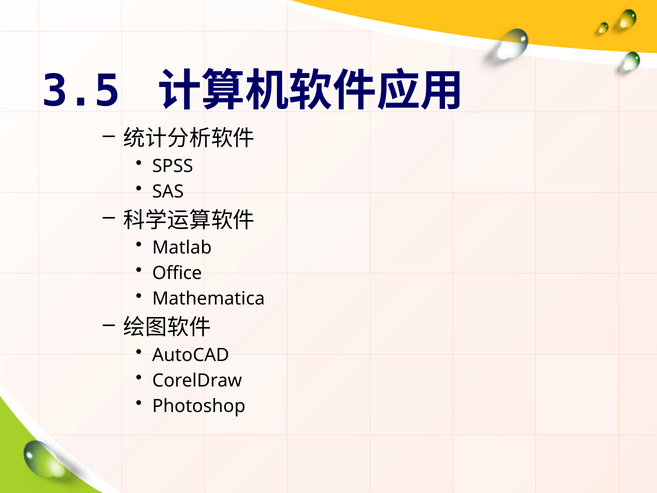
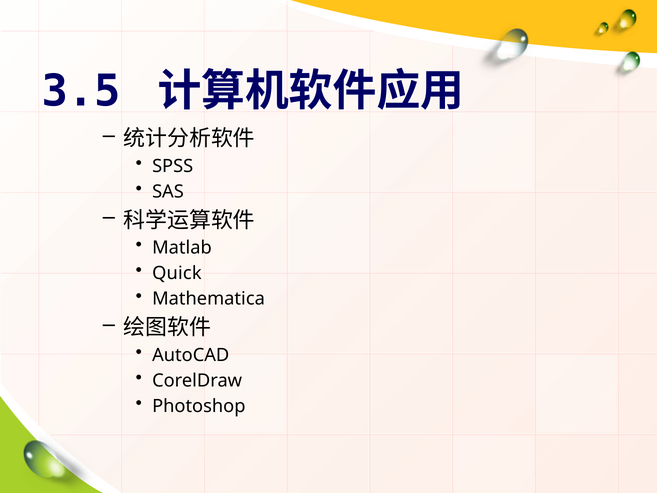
Office: Office -> Quick (177, 273)
